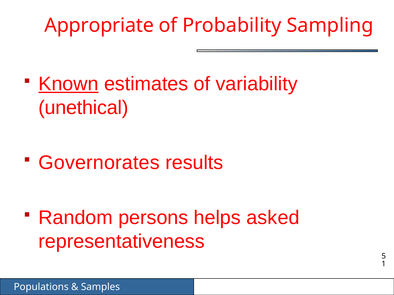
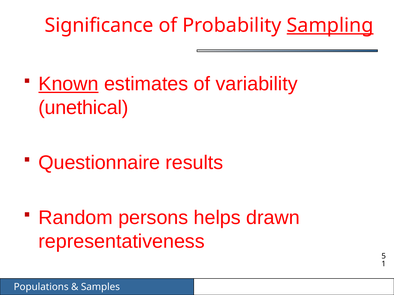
Appropriate: Appropriate -> Significance (99, 25)
Sampling underline: none -> present (330, 25)
Governorates: Governorates -> Questionnaire (99, 163)
asked: asked -> drawn (273, 218)
